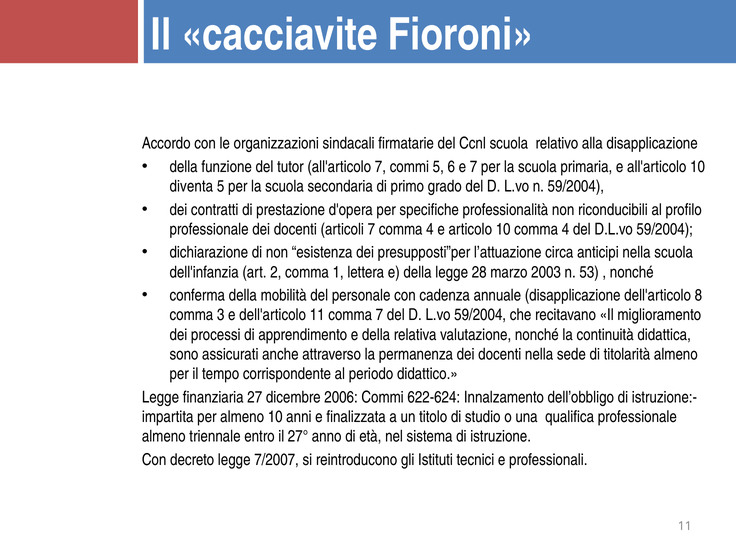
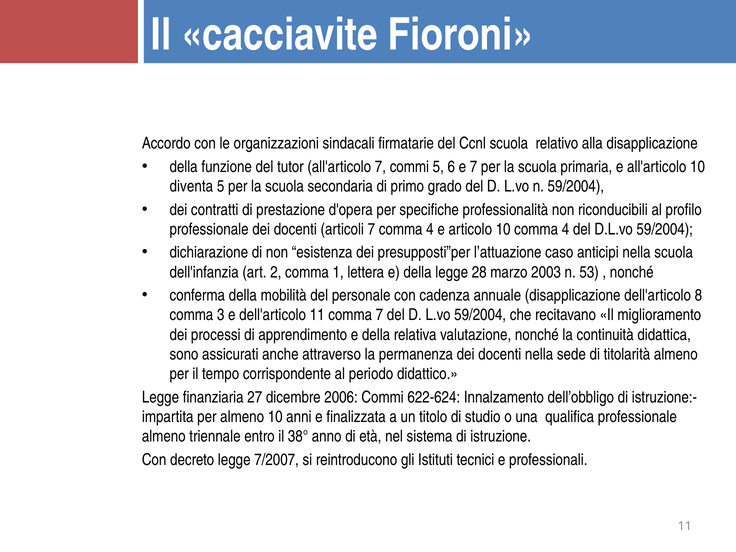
circa: circa -> caso (559, 253)
27°: 27° -> 38° (298, 436)
